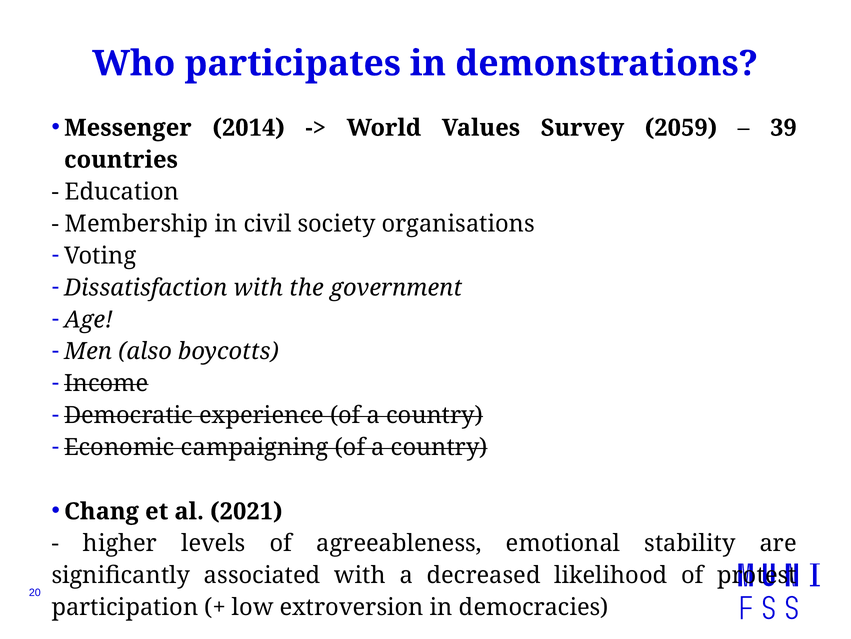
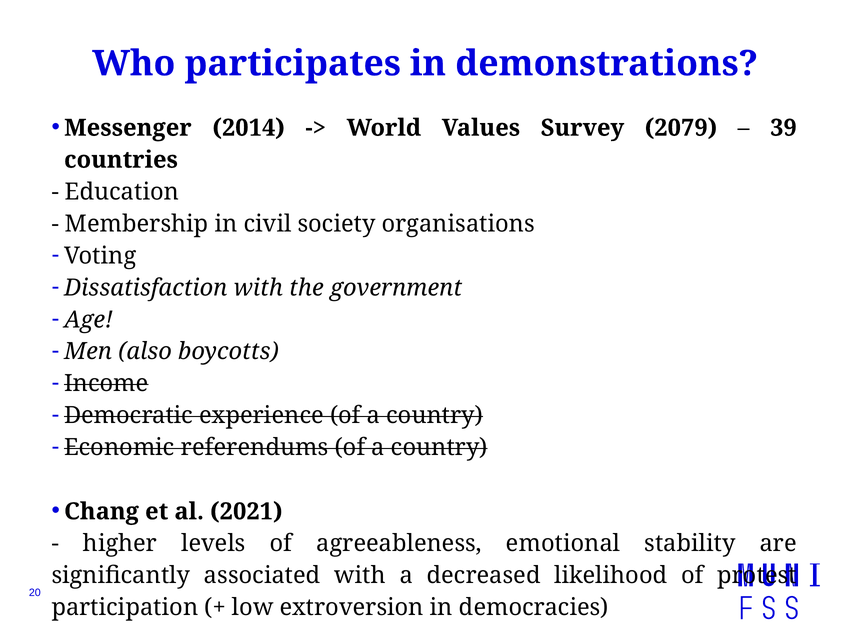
2059: 2059 -> 2079 (681, 128)
campaigning: campaigning -> referendums (255, 447)
